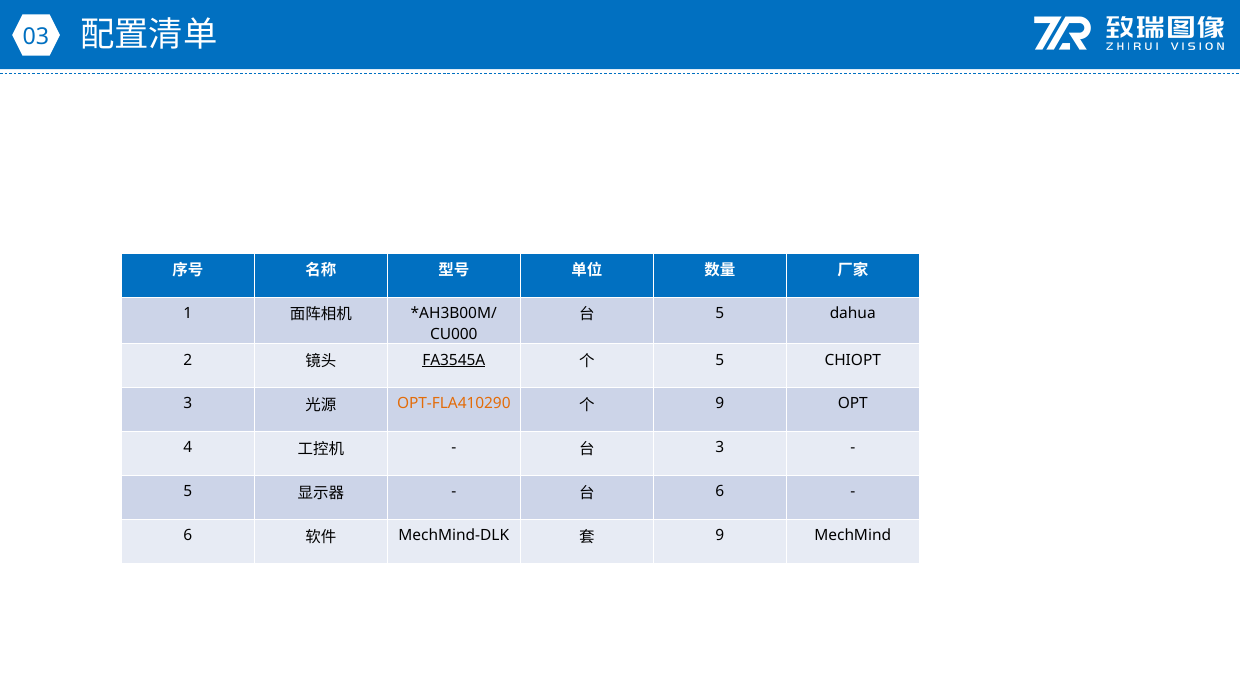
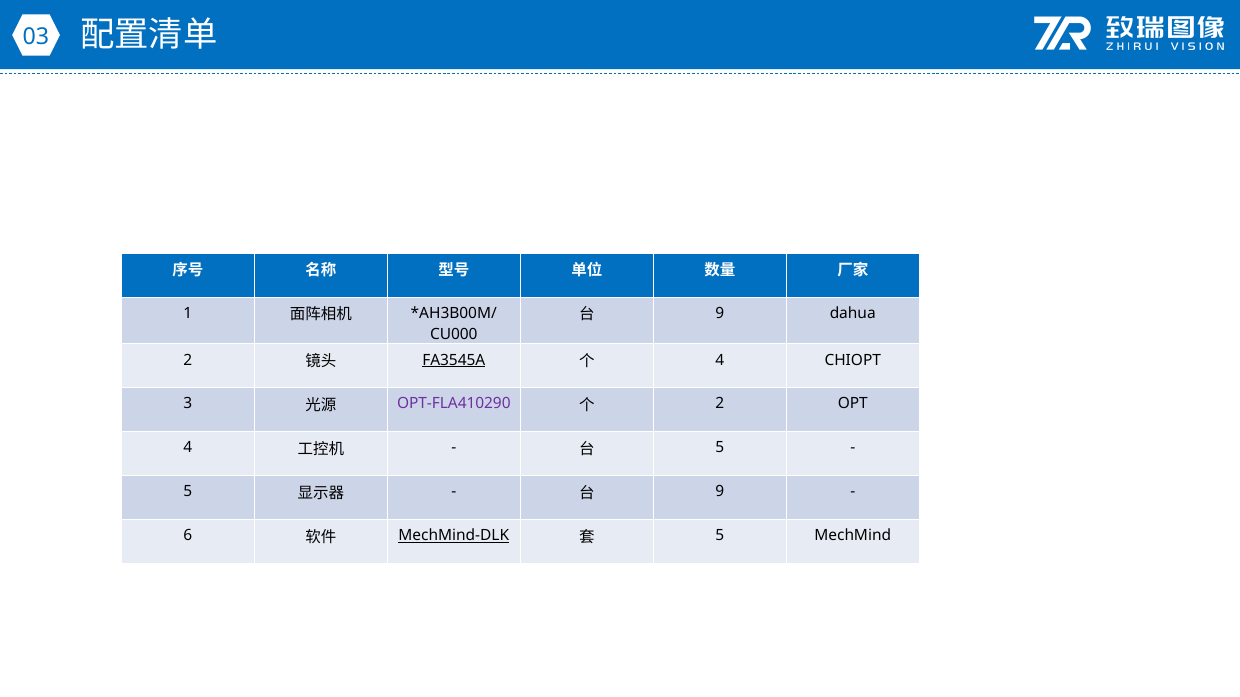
5: 5 -> 9 (720, 314)
5: 5 -> 4 (720, 360)
OPT-FLA410290 colour: orange -> purple (454, 404)
9: 9 -> 2 (720, 404)
3: 3 -> 5 (720, 448)
6: 6 -> 9 (720, 492)
MechMind-DLK underline: none -> present (454, 536)
9: 9 -> 5 (720, 536)
